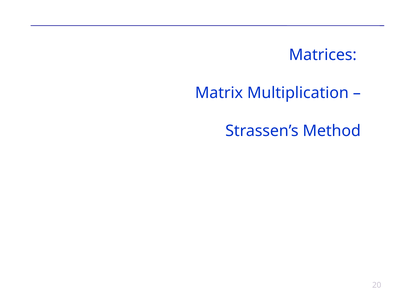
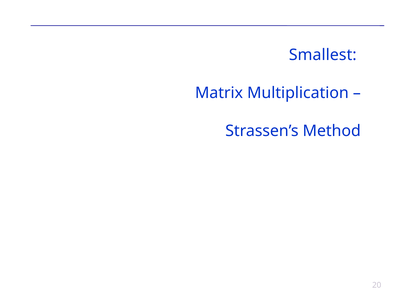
Matrices: Matrices -> Smallest (323, 55)
